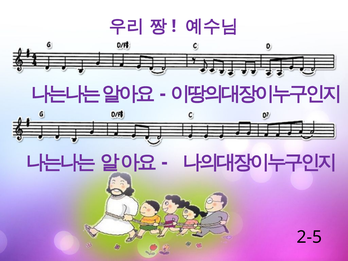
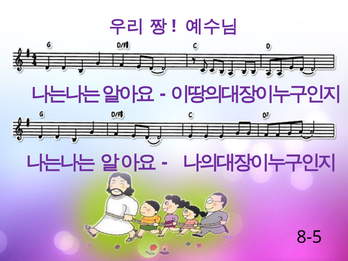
2-5: 2-5 -> 8-5 (309, 237)
